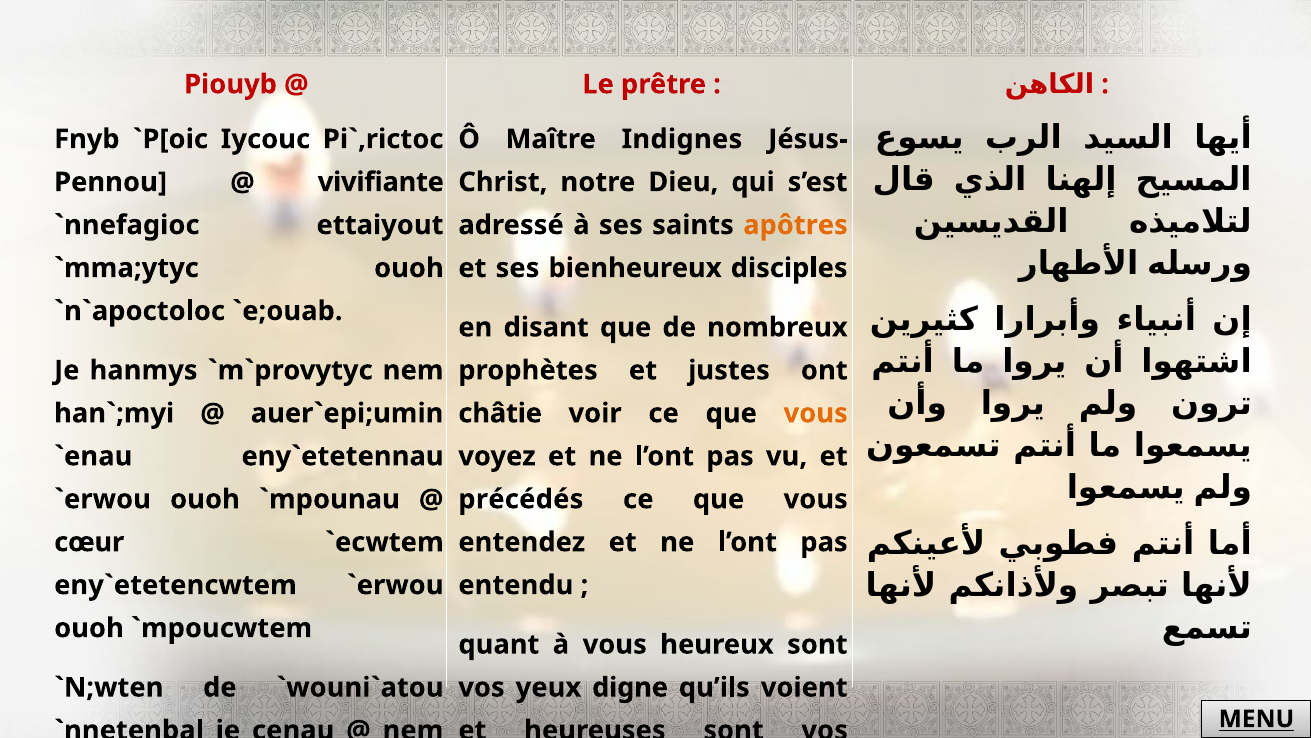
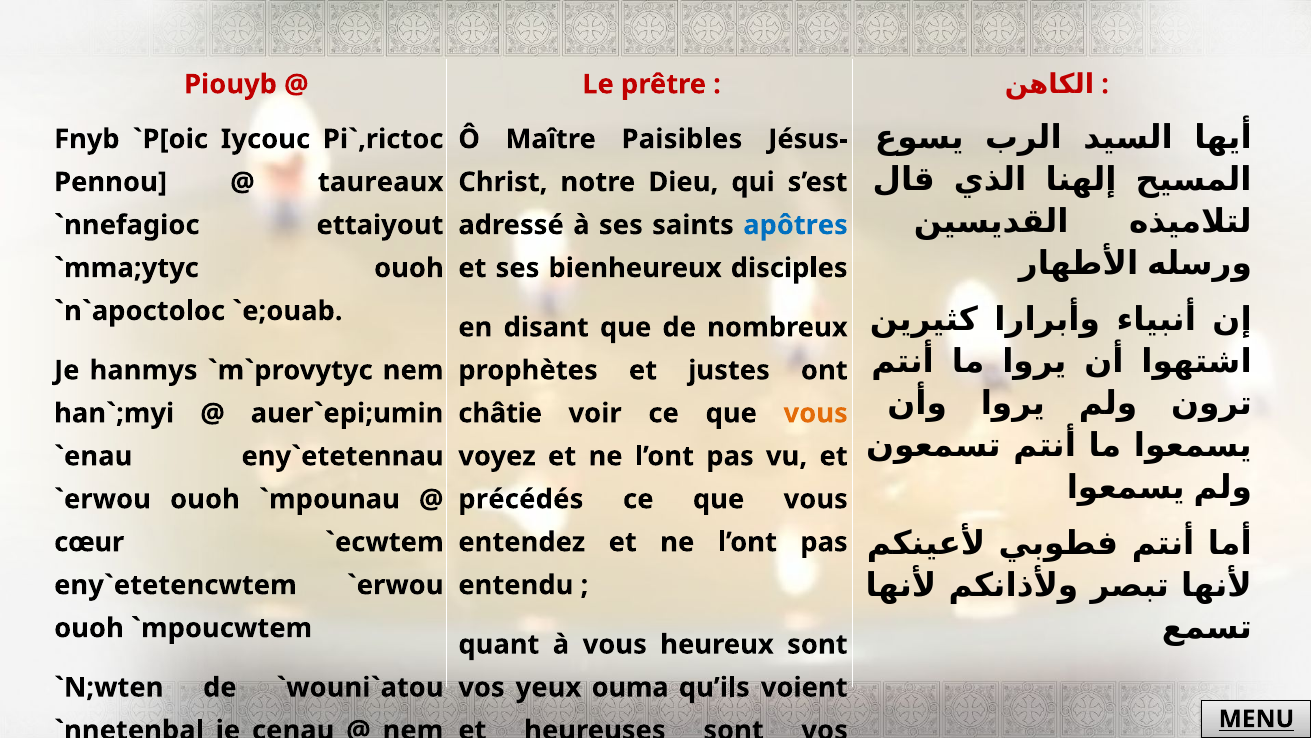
Indignes: Indignes -> Paisibles (682, 139)
vivifiante: vivifiante -> taureaux (381, 182)
apôtres colour: orange -> blue (796, 225)
digne: digne -> ouma (630, 687)
